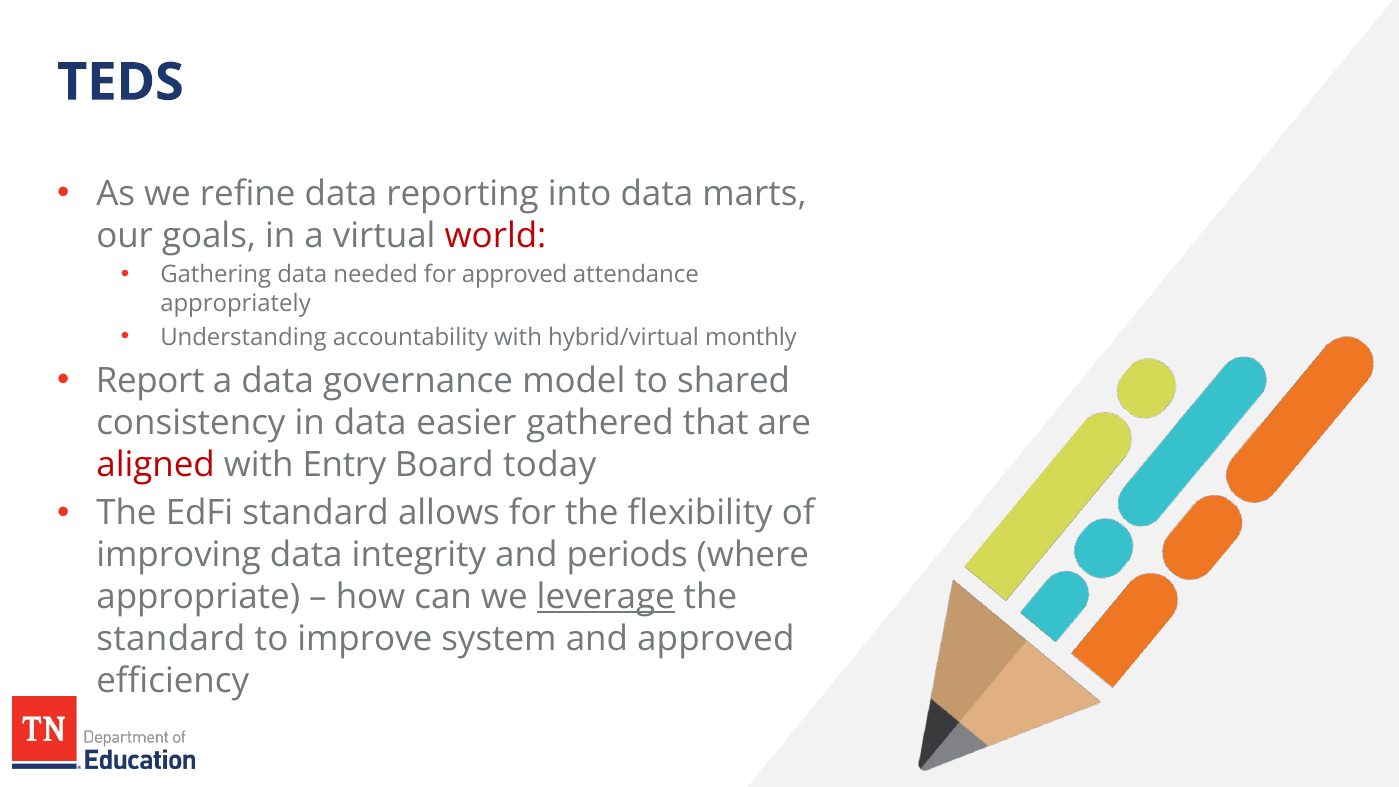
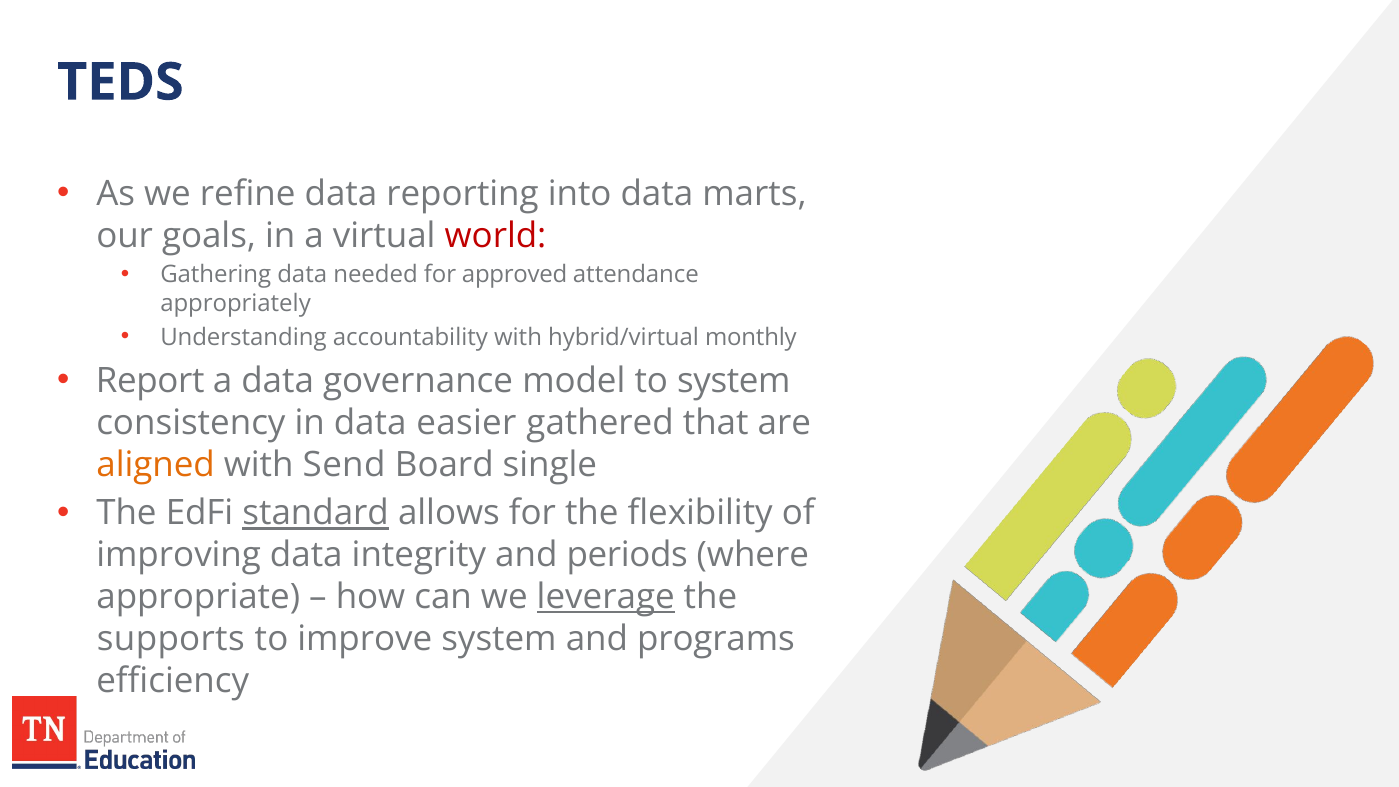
to shared: shared -> system (734, 380)
aligned colour: red -> orange (156, 464)
Entry: Entry -> Send (344, 464)
today: today -> single (550, 464)
standard underline: none -> present (316, 513)
standard: standard -> supports (171, 639)
and approved: approved -> programs (716, 639)
